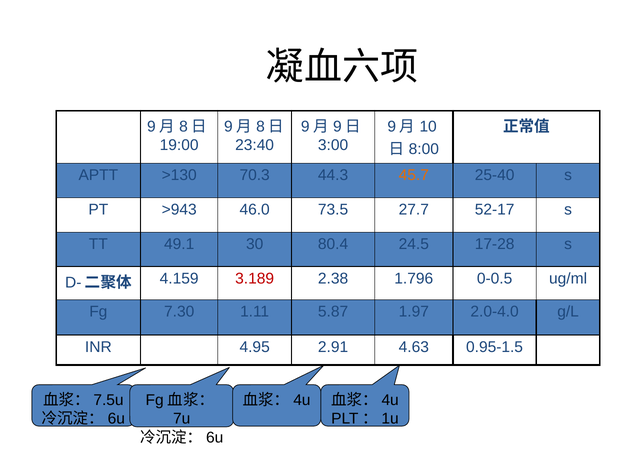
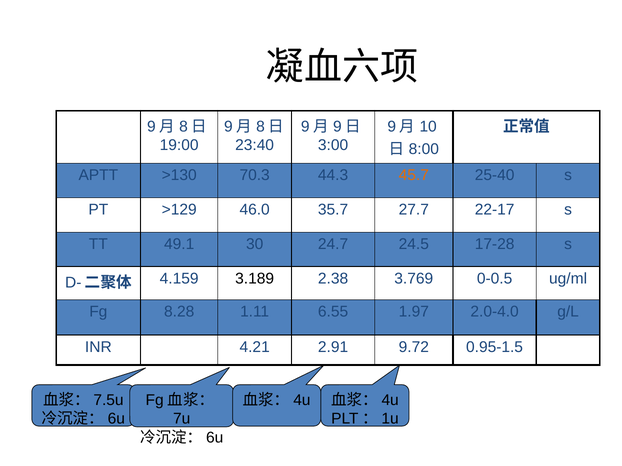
>943: >943 -> >129 (179, 210)
73.5: 73.5 -> 35.7 (333, 210)
52-17: 52-17 -> 22-17 (495, 210)
80.4: 80.4 -> 24.7 (333, 245)
3.189 colour: red -> black (255, 279)
1.796: 1.796 -> 3.769 (414, 279)
7.30: 7.30 -> 8.28 (179, 312)
5.87: 5.87 -> 6.55 (333, 312)
4.95: 4.95 -> 4.21 (255, 348)
4.63: 4.63 -> 9.72 (414, 348)
